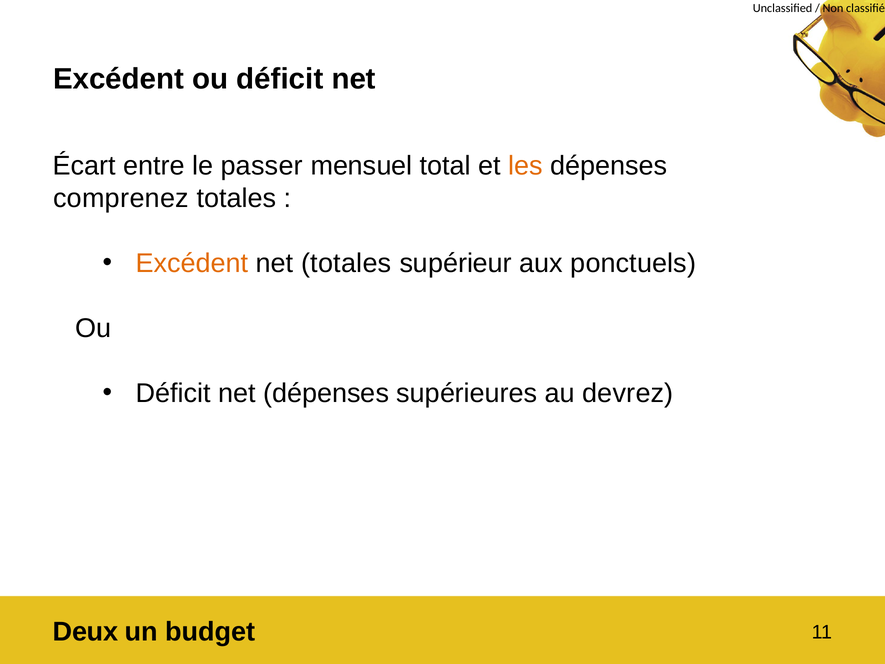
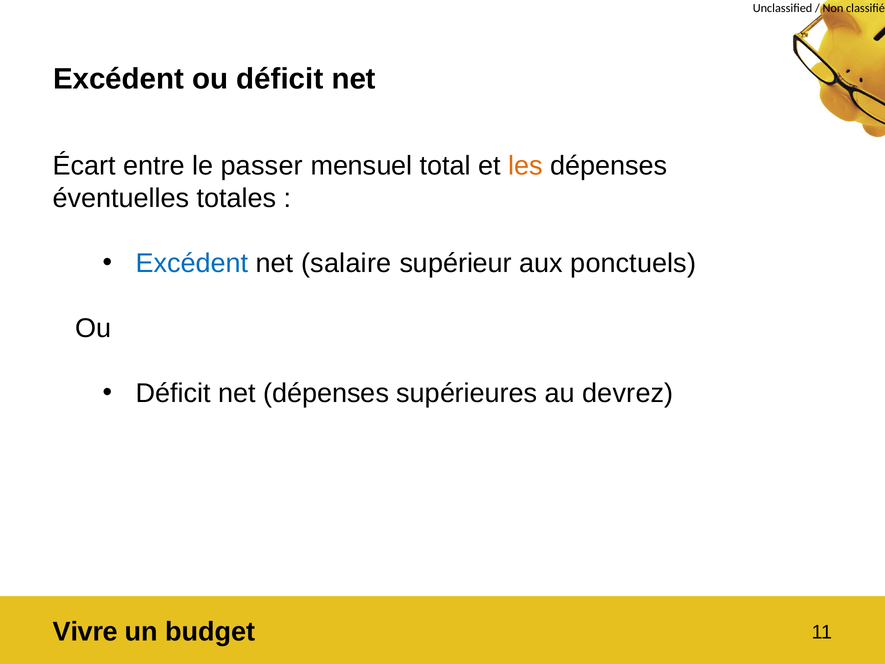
comprenez: comprenez -> éventuelles (121, 198)
Excédent colour: orange -> blue (192, 263)
net totales: totales -> salaire (346, 263)
Deux: Deux -> Vivre (85, 632)
